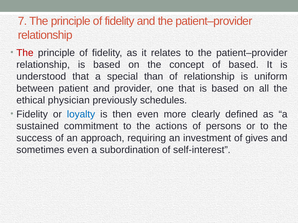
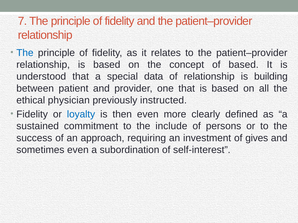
The colour: red -> blue (25, 53)
than: than -> data (154, 77)
uniform: uniform -> building (271, 77)
schedules: schedules -> instructed (163, 101)
actions: actions -> include (171, 126)
